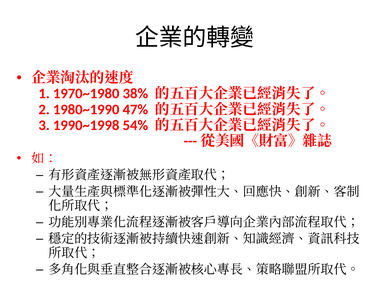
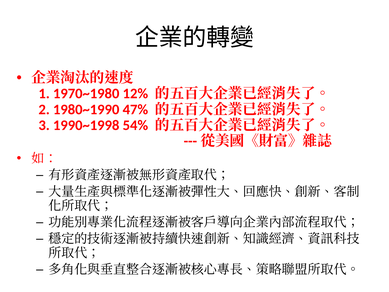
38%: 38% -> 12% (135, 94)
